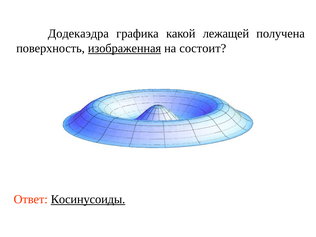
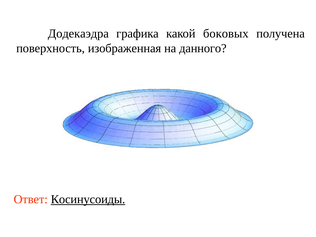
лежащей: лежащей -> боковых (226, 33)
изображенная underline: present -> none (125, 48)
состоит: состоит -> данного (203, 48)
